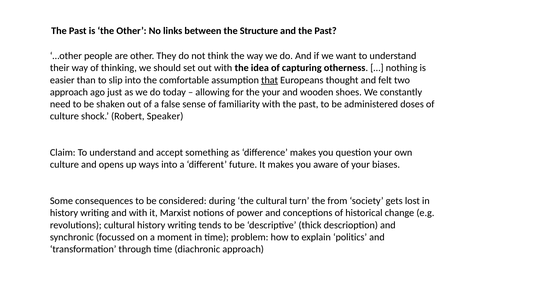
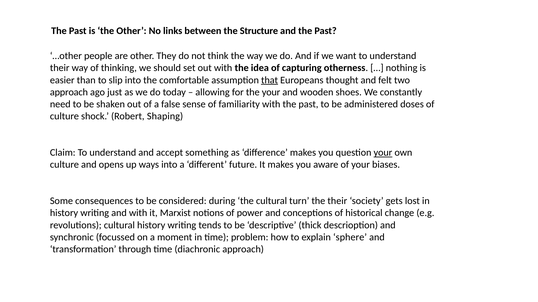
Speaker: Speaker -> Shaping (165, 117)
your underline: none -> present (383, 153)
the from: from -> their (337, 201)
politics: politics -> sphere (350, 238)
